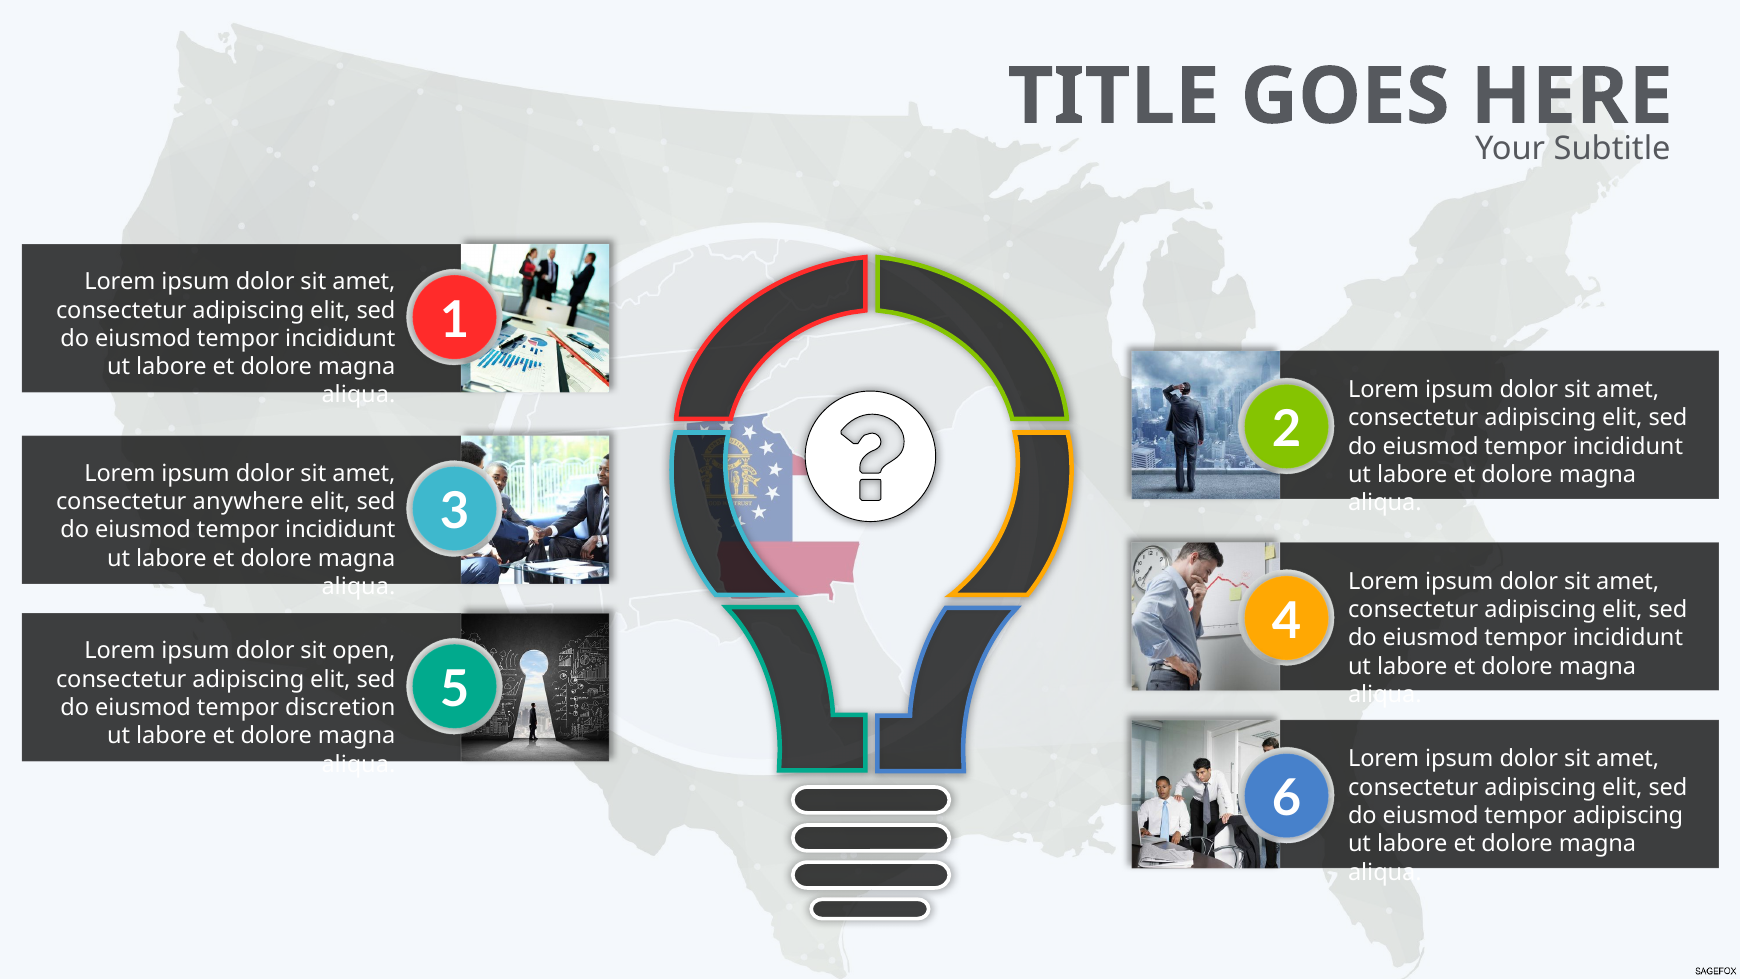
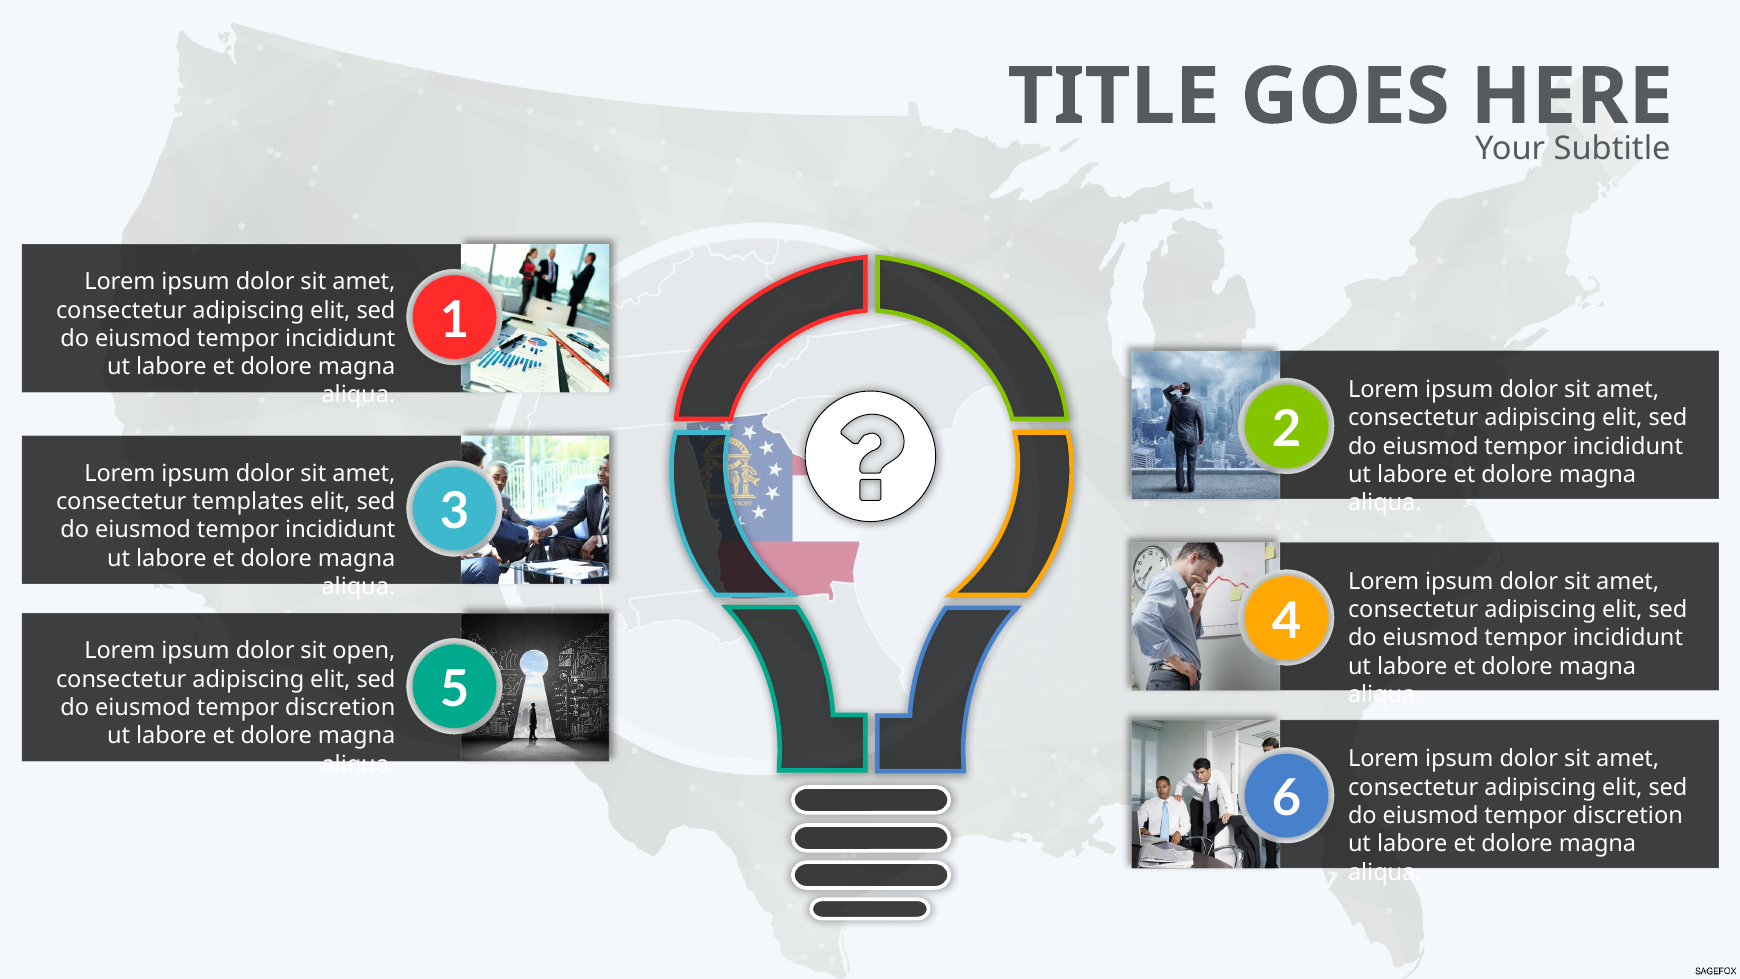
anywhere: anywhere -> templates (248, 502)
adipiscing: adipiscing -> discretion (1628, 815)
